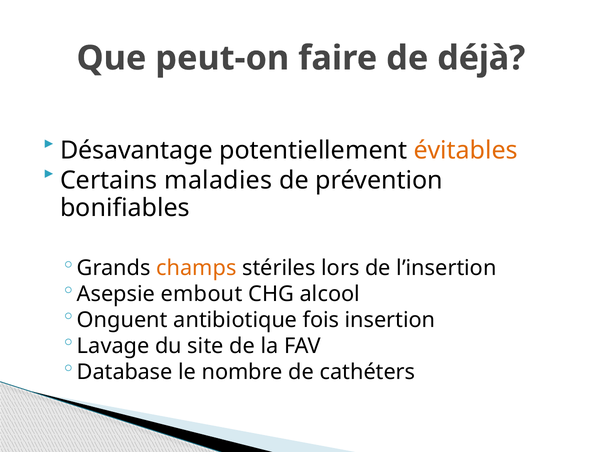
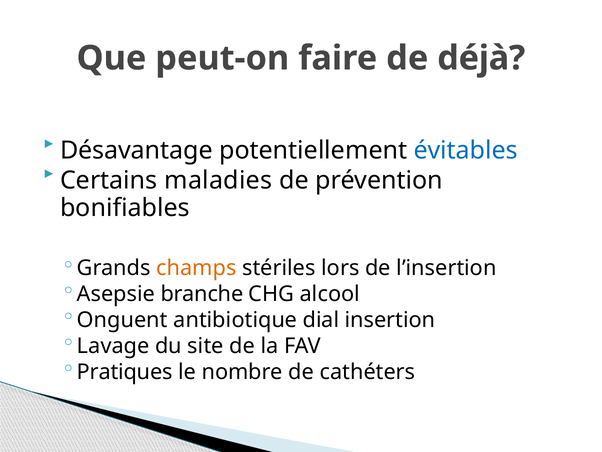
évitables colour: orange -> blue (466, 150)
embout: embout -> branche (202, 294)
fois: fois -> dial (321, 320)
Database: Database -> Pratiques (125, 371)
